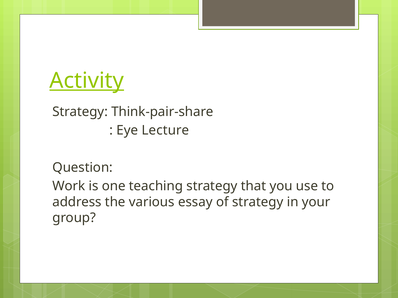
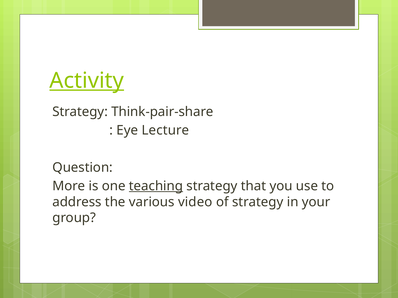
Work: Work -> More (69, 186)
teaching underline: none -> present (156, 186)
essay: essay -> video (195, 202)
